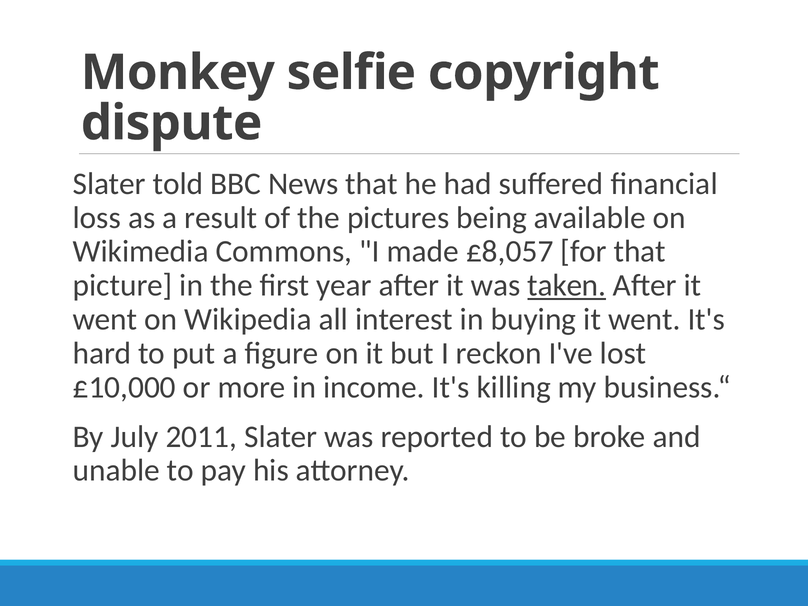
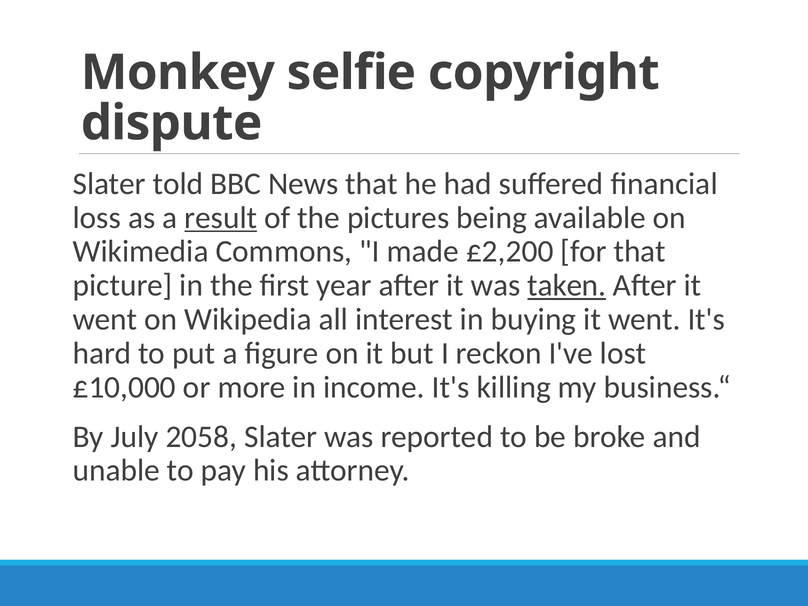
result underline: none -> present (221, 218)
£8,057: £8,057 -> £2,200 (510, 252)
2011: 2011 -> 2058 (201, 437)
